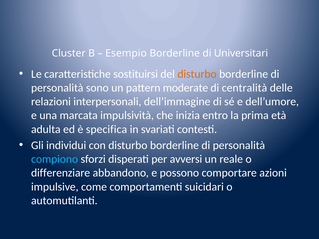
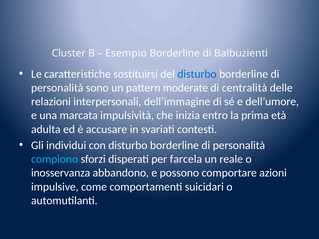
Universitari: Universitari -> Balbuzienti (241, 53)
disturbo colour: orange -> blue (197, 74)
specifica: specifica -> accusare (107, 129)
avversi: avversi -> farcela (186, 159)
differenziare: differenziare -> inosservanza (61, 173)
